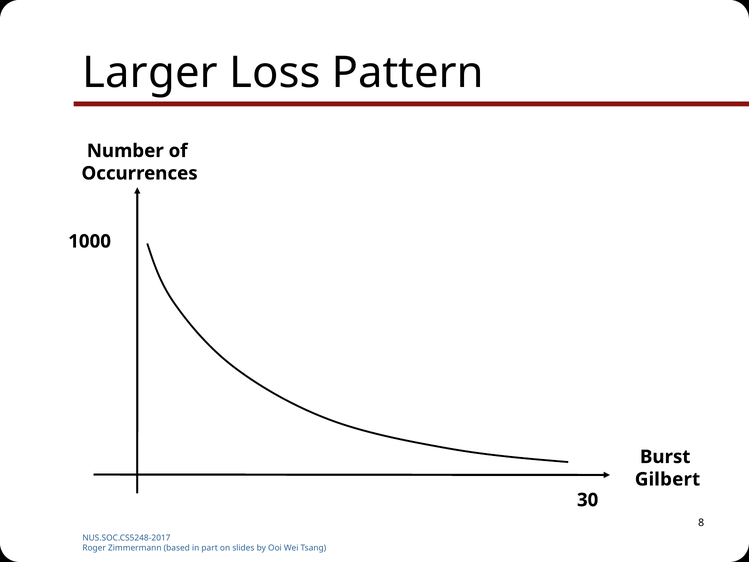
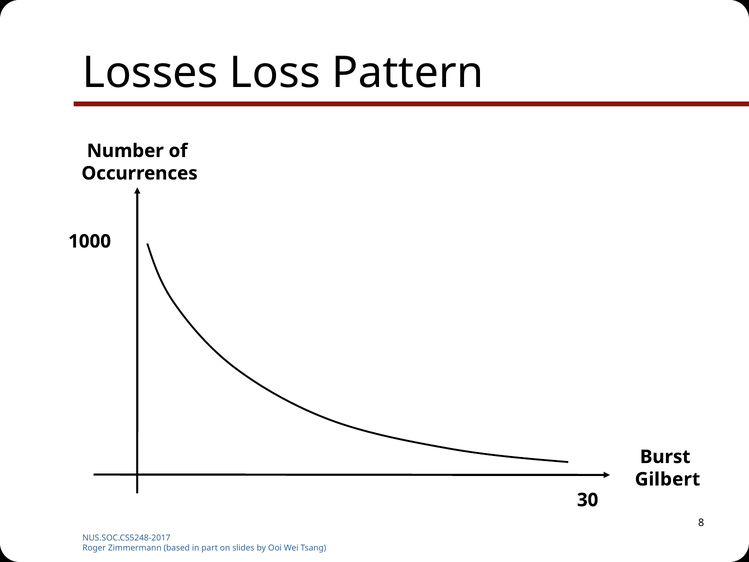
Larger: Larger -> Losses (150, 73)
